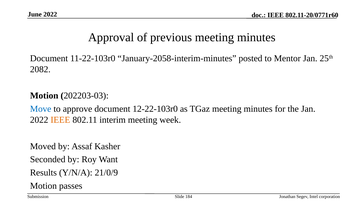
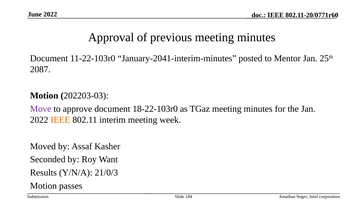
January-2058-interim-minutes: January-2058-interim-minutes -> January-2041-interim-minutes (177, 58)
2082: 2082 -> 2087 (40, 69)
Move colour: blue -> purple (41, 109)
12-22-103r0: 12-22-103r0 -> 18-22-103r0 (155, 109)
21/0/9: 21/0/9 -> 21/0/3 (106, 172)
